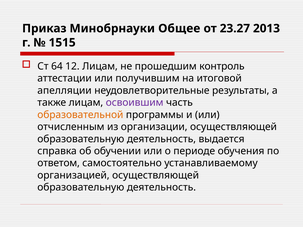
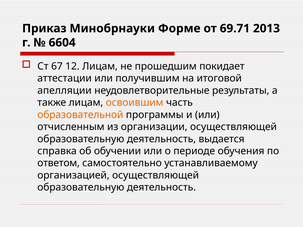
Общее: Общее -> Форме (179, 28)
23.27: 23.27 -> 69.71 (235, 28)
1515: 1515 -> 6604 (62, 43)
64: 64 -> 67 (57, 66)
контроль: контроль -> покидает (222, 66)
освоившим colour: purple -> orange (135, 103)
